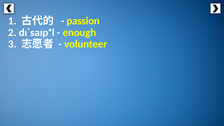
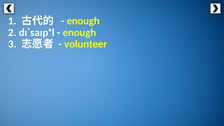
passion: passion -> enough (83, 21)
